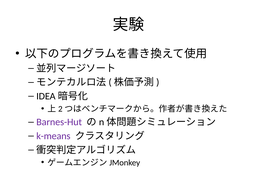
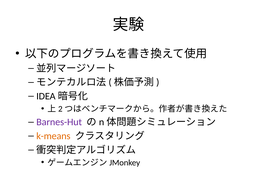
k-means colour: purple -> orange (53, 137)
